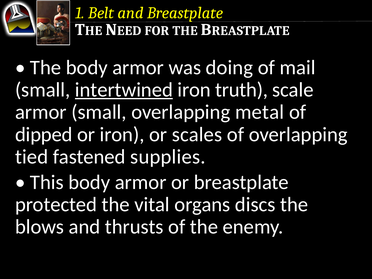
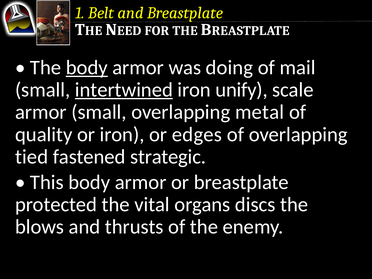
body underline: none -> present (87, 67)
truth: truth -> unify (242, 90)
dipped: dipped -> quality (44, 134)
scales: scales -> edges (197, 134)
supplies: supplies -> strategic (168, 157)
